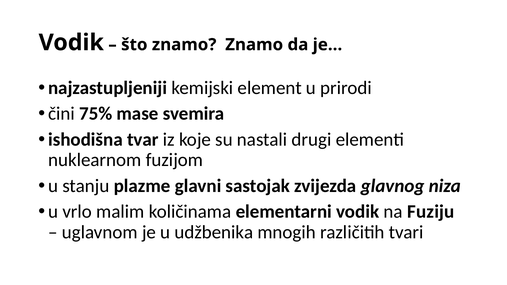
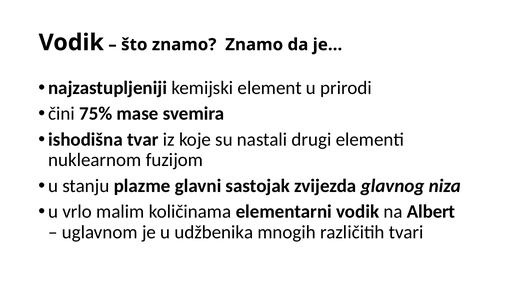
Fuziju: Fuziju -> Albert (431, 212)
